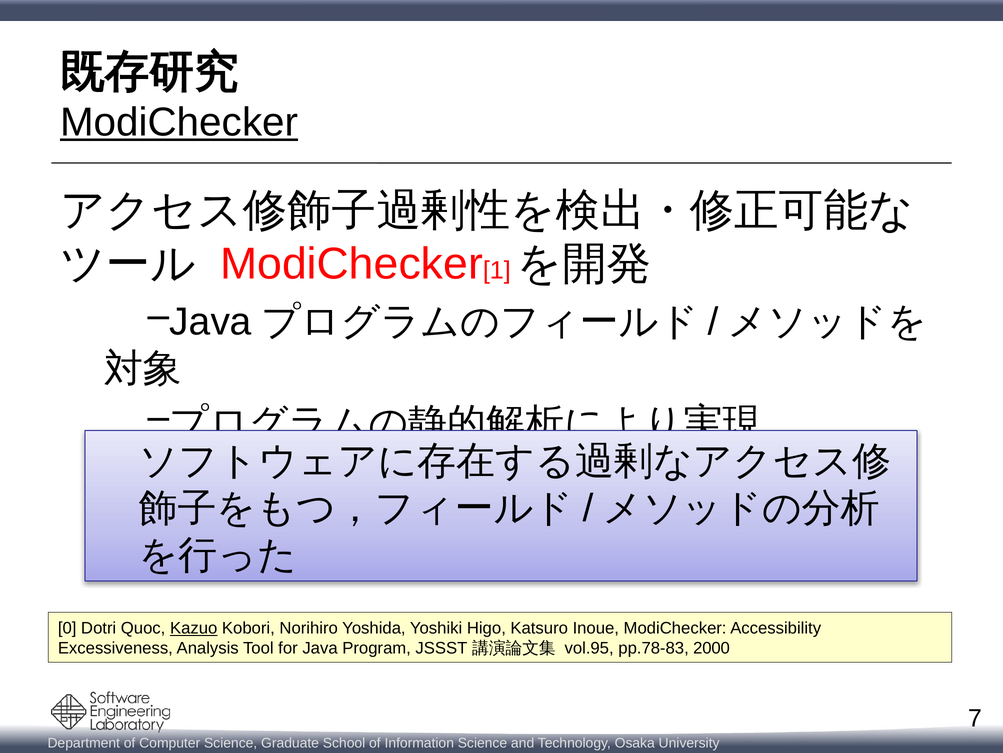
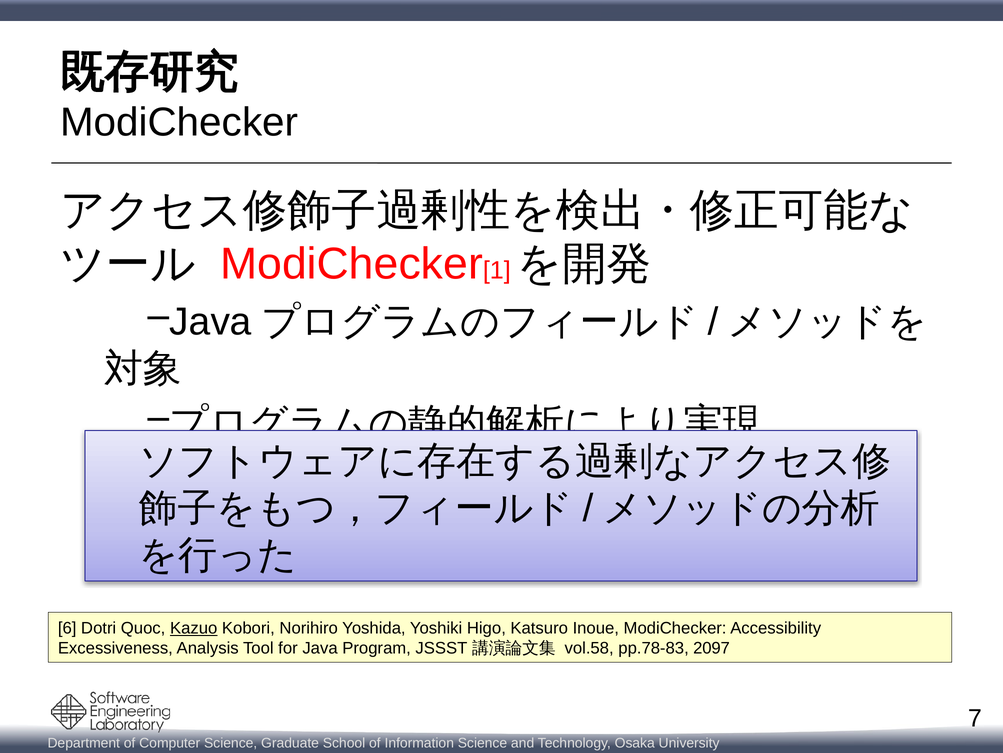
ModiChecker underline: present -> none (179, 122)
0: 0 -> 6 (67, 628)
vol.95: vol.95 -> vol.58 (589, 648)
2000: 2000 -> 2097 (711, 648)
